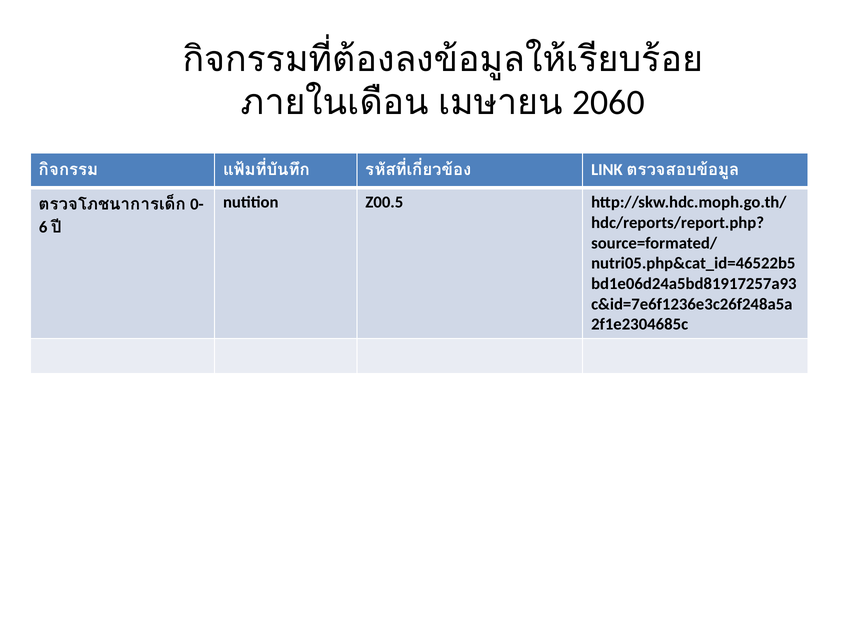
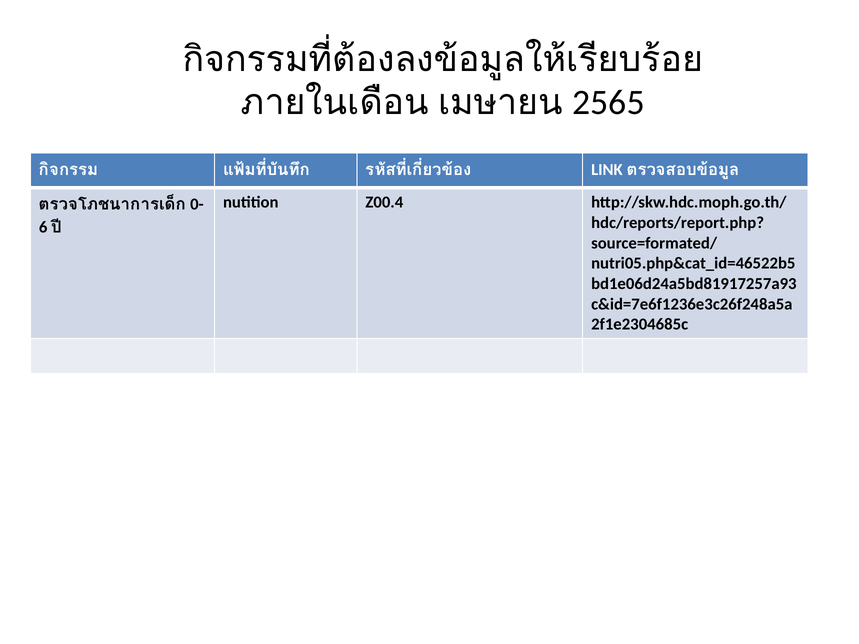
2060: 2060 -> 2565 (608, 103)
Z00.5: Z00.5 -> Z00.4 (384, 203)
